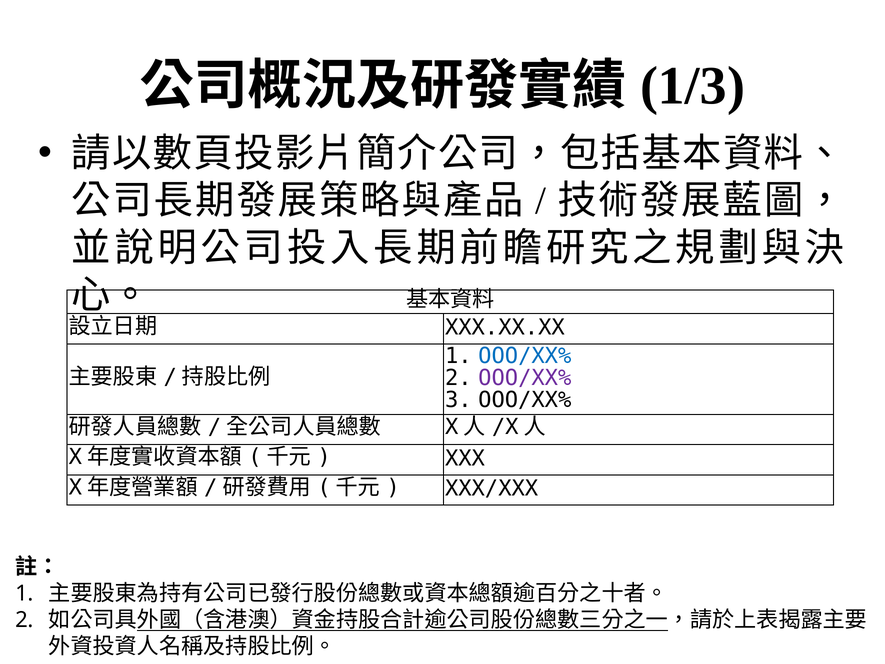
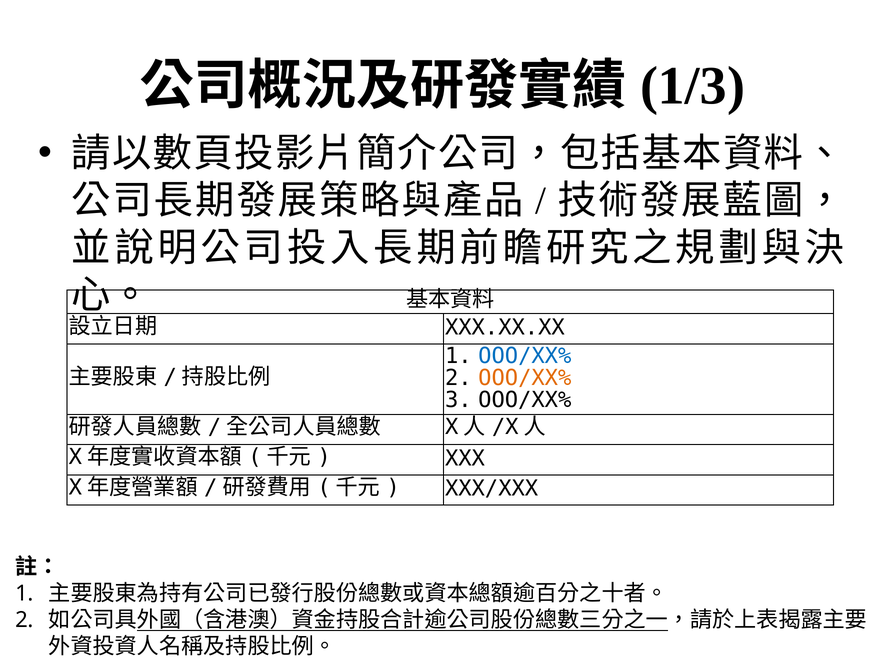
OOO/XX% colour: purple -> orange (525, 378)
